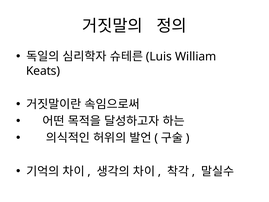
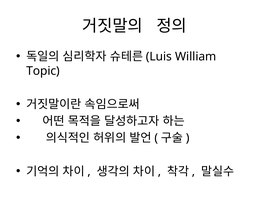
Keats: Keats -> Topic (43, 71)
